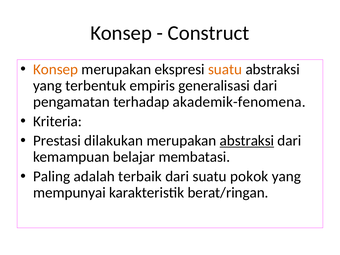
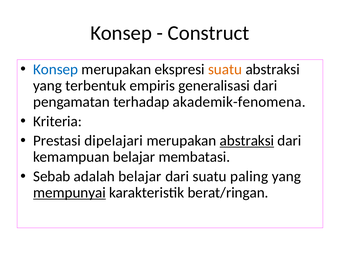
Konsep colour: orange -> blue (56, 69)
dilakukan: dilakukan -> dipelajari (114, 141)
Paling: Paling -> Sebab (52, 176)
adalah terbaik: terbaik -> belajar (140, 176)
pokok: pokok -> paling (249, 176)
mempunyai underline: none -> present (69, 193)
